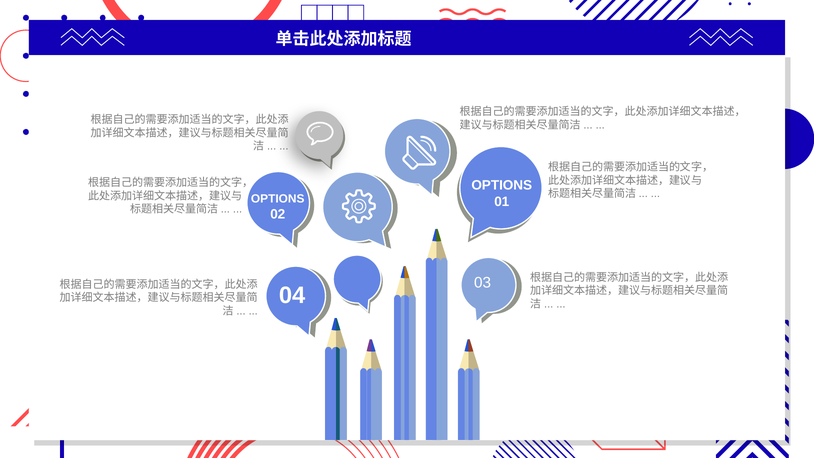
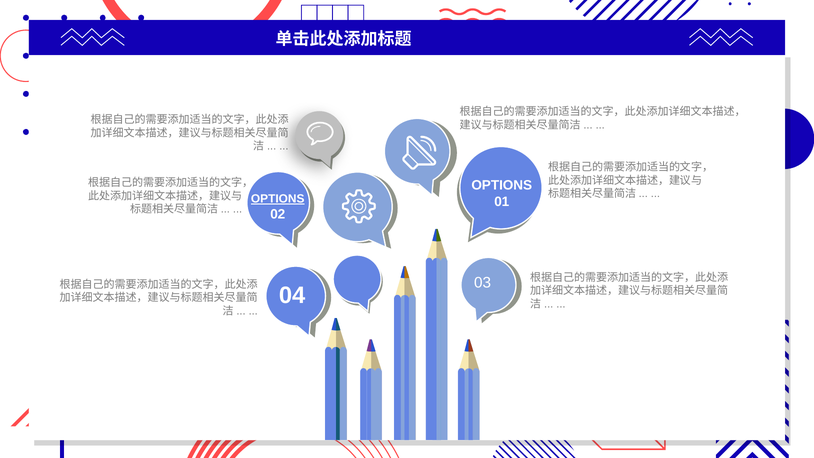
OPTIONS underline: none -> present (278, 199)
